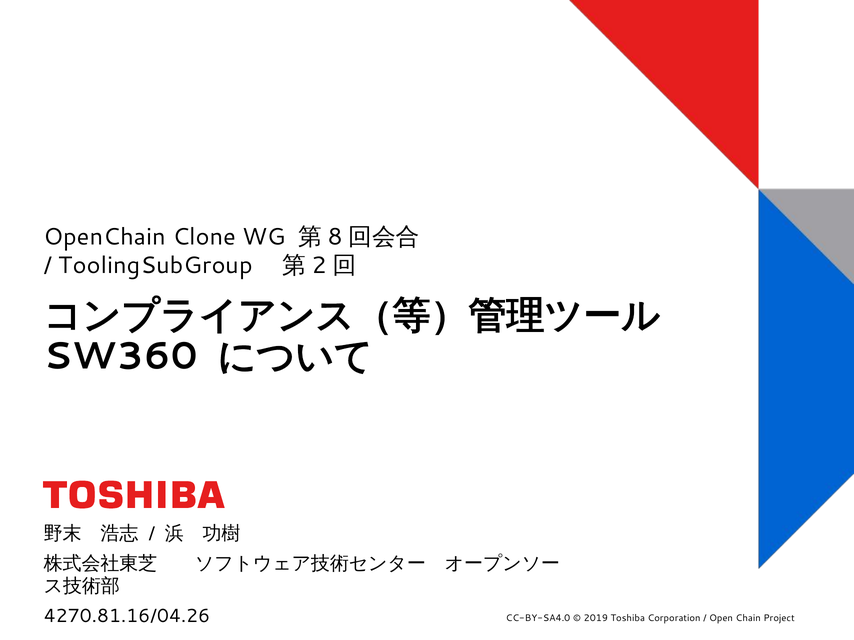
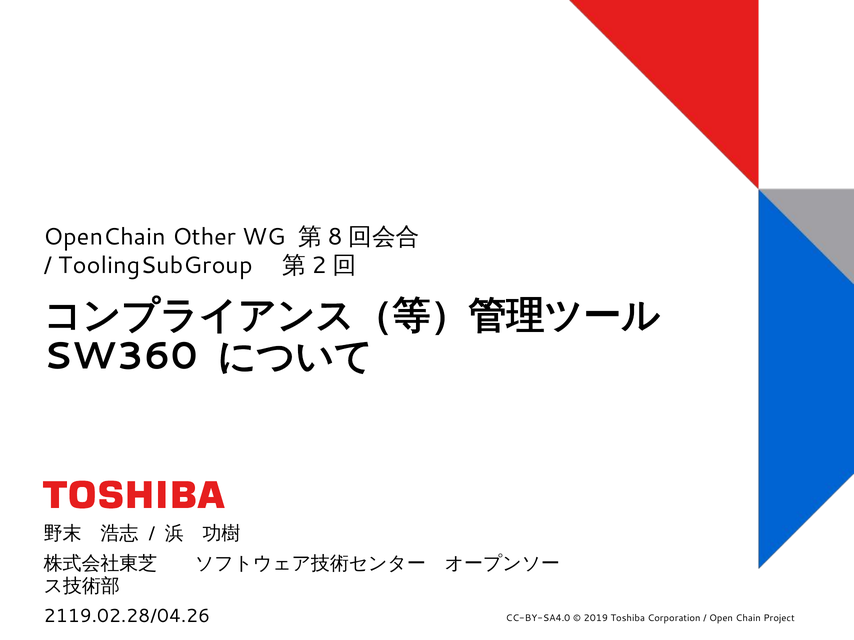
Clone: Clone -> Other (204, 237)
4270.81.16/04.26: 4270.81.16/04.26 -> 2119.02.28/04.26 (127, 616)
